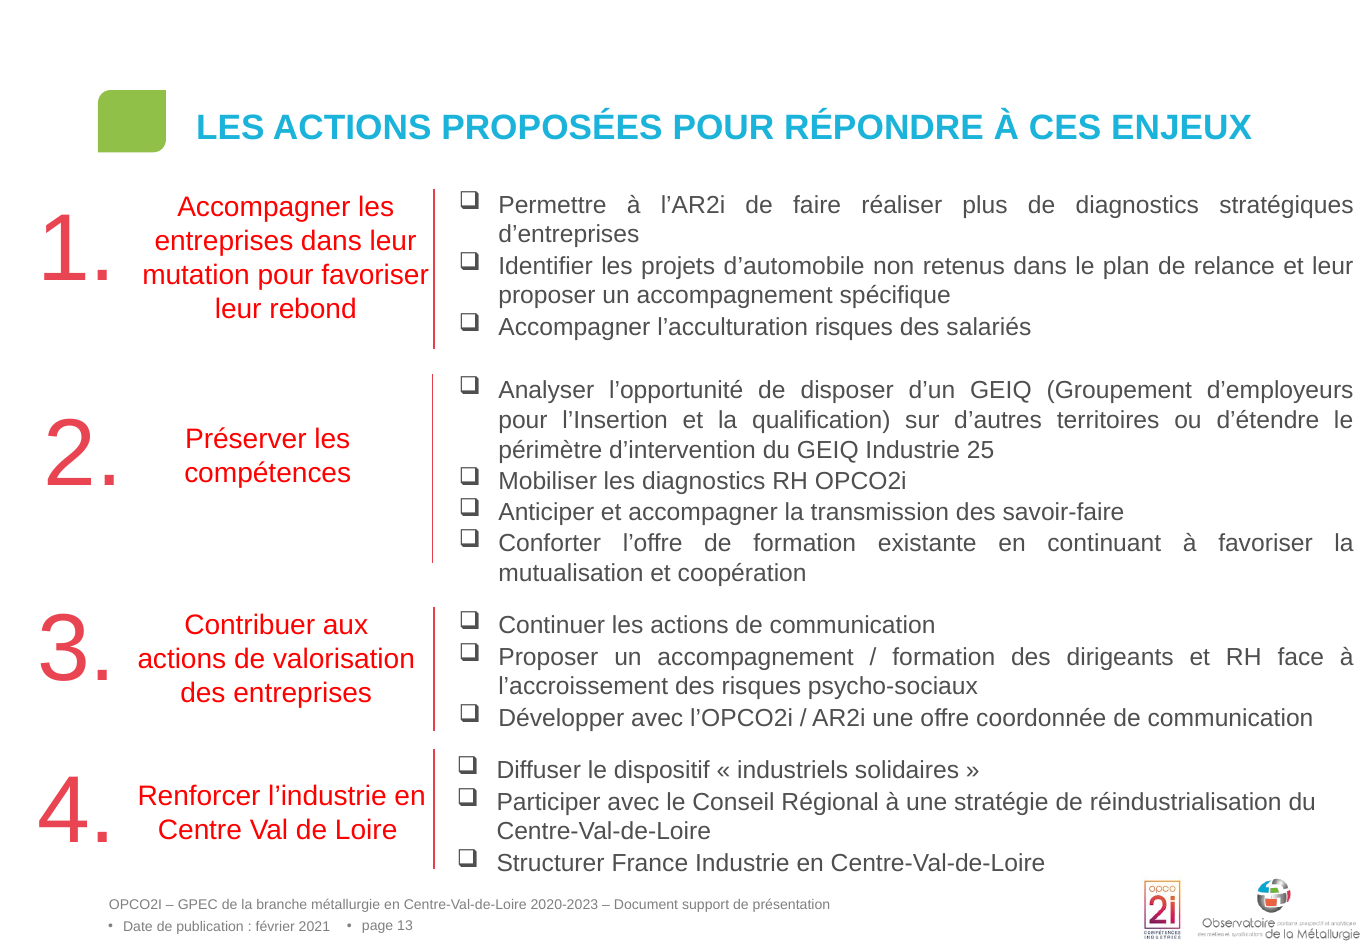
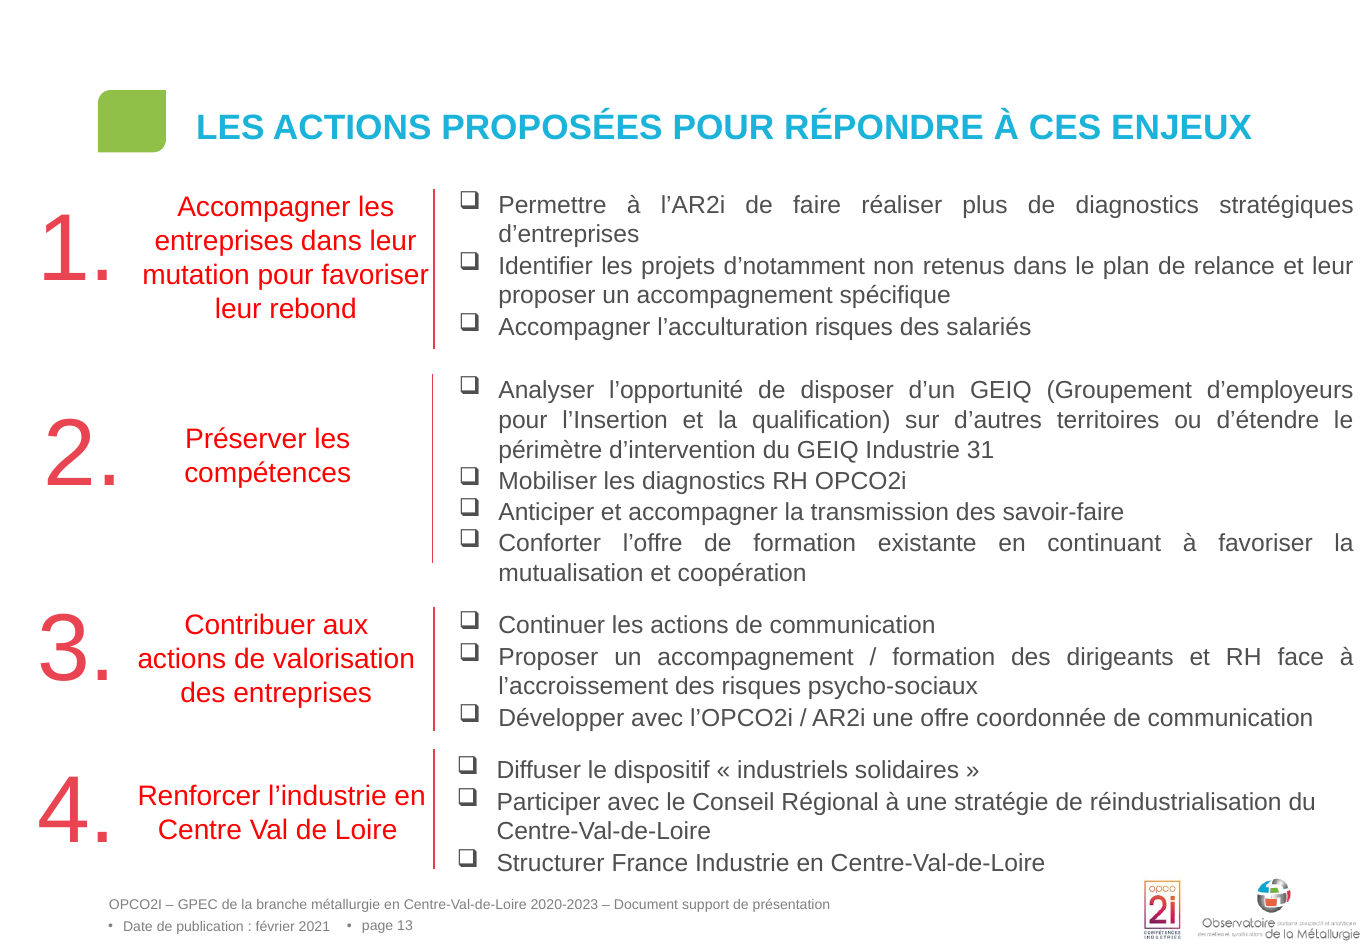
d’automobile: d’automobile -> d’notamment (794, 266)
25: 25 -> 31 (981, 450)
